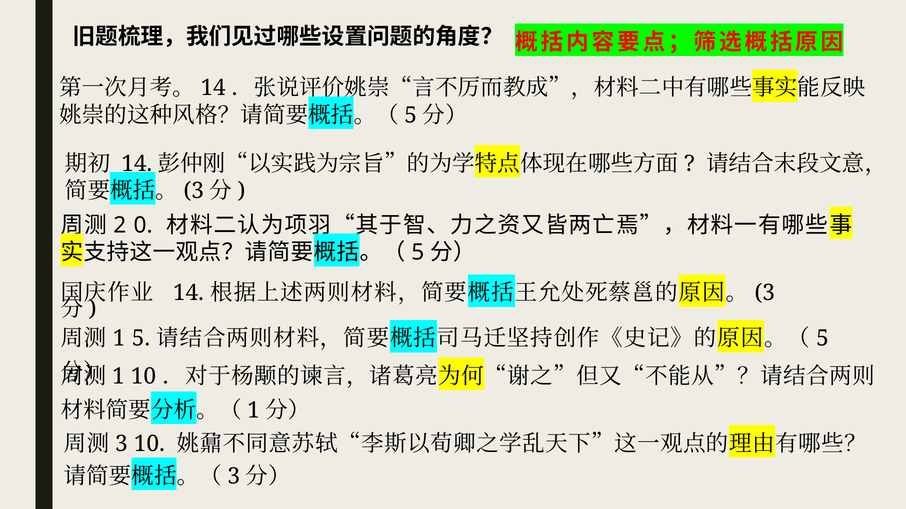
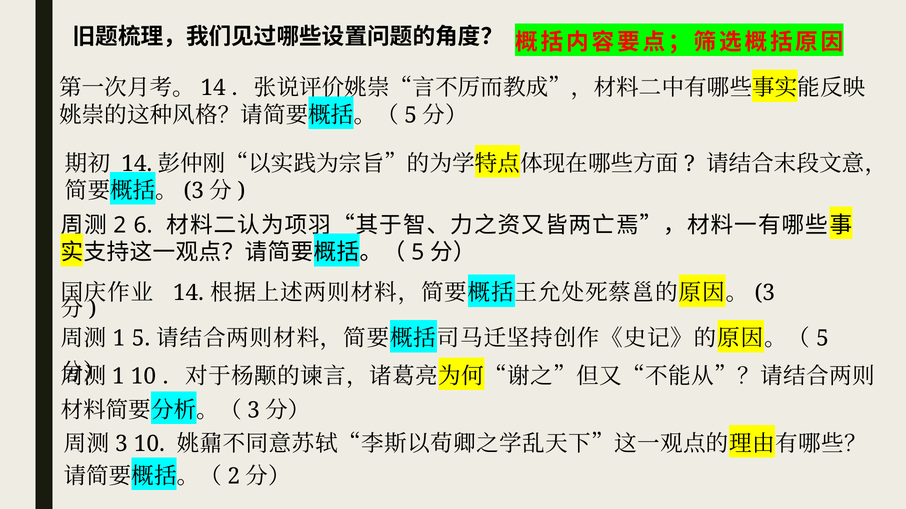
0: 0 -> 6 (143, 226)
1: 1 -> 3 (253, 411)
3: 3 -> 2 (234, 477)
